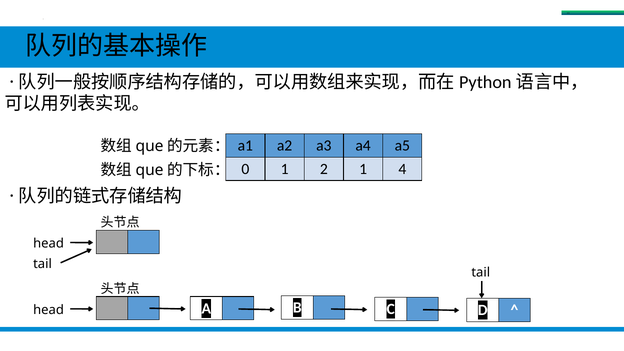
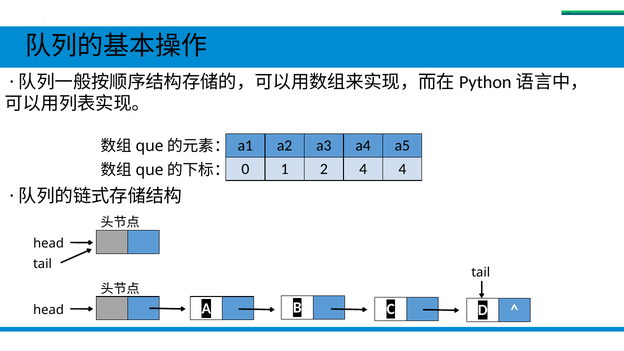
2 1: 1 -> 4 (363, 169)
